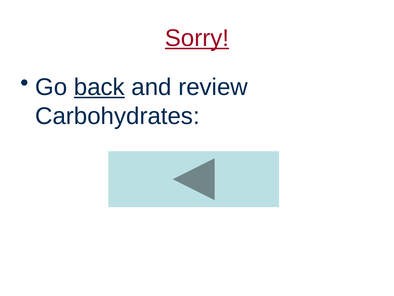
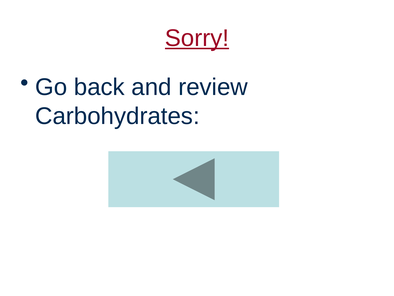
back underline: present -> none (99, 87)
